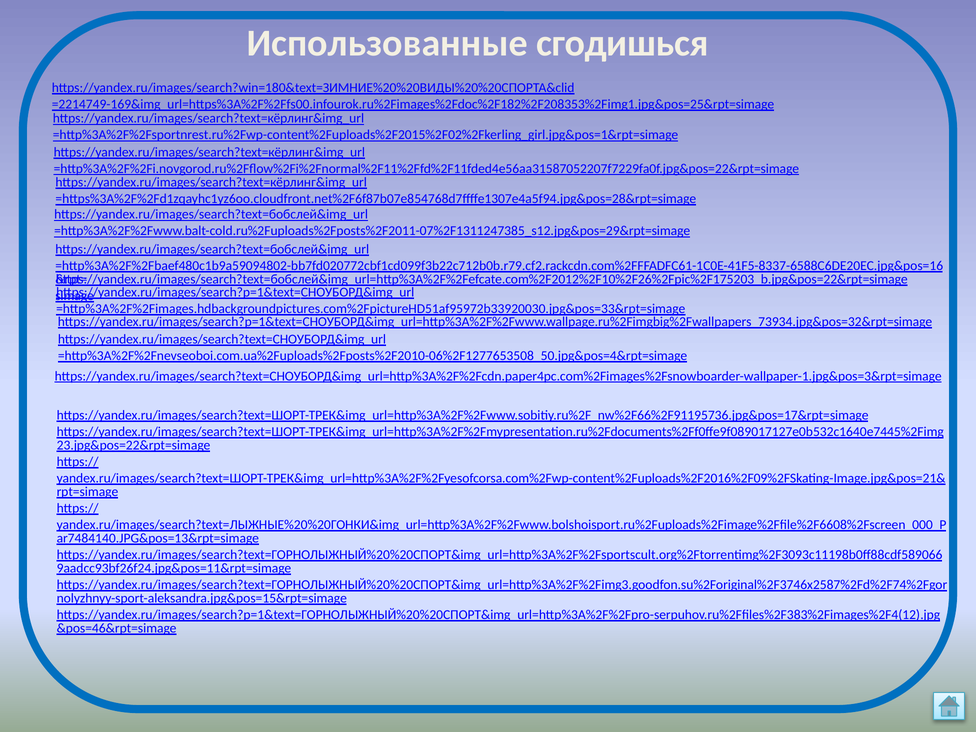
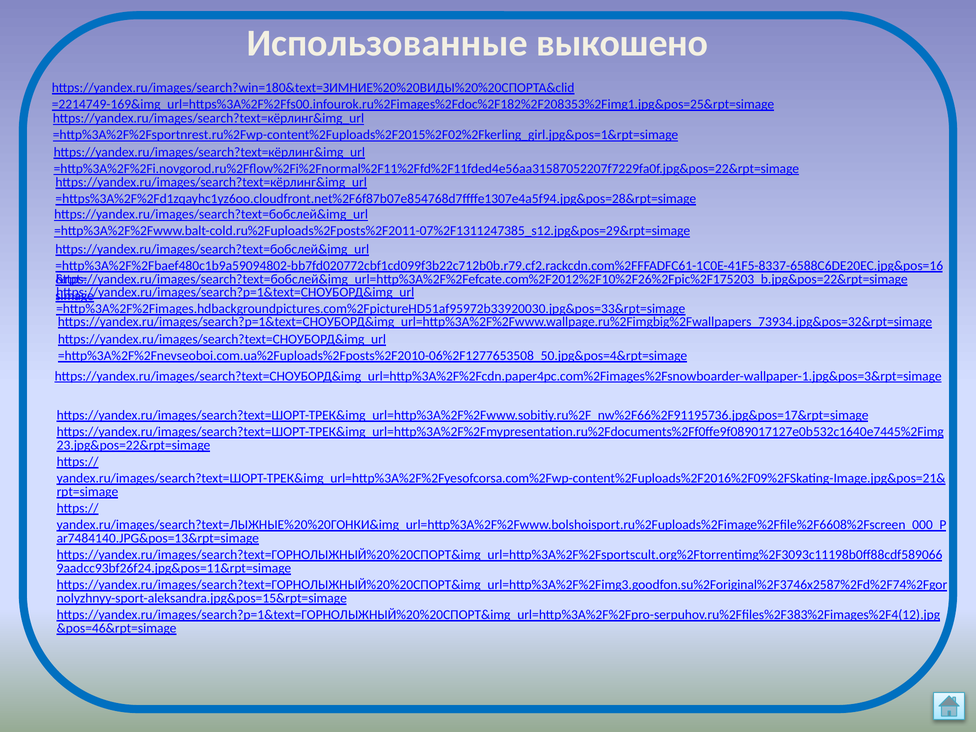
сгодишься: сгодишься -> выкошено (622, 43)
